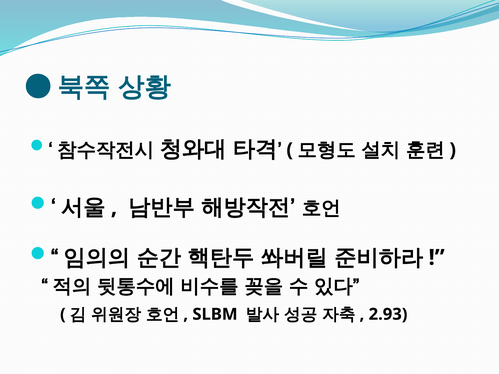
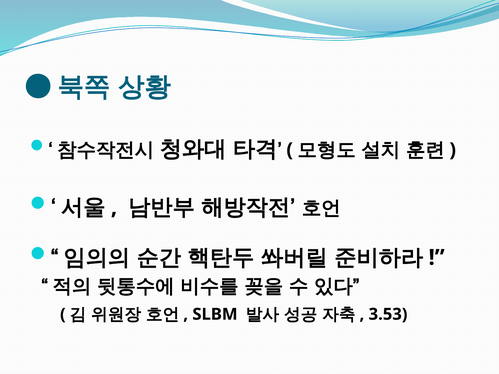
2.93: 2.93 -> 3.53 (388, 314)
